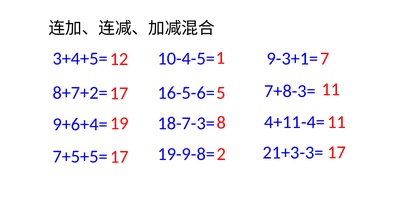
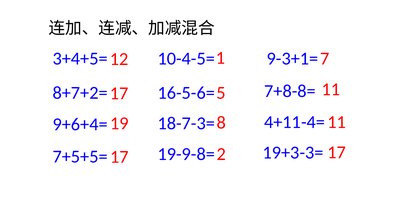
7+8-3=: 7+8-3= -> 7+8-8= (290, 91)
21+3-3=: 21+3-3= -> 19+3-3= (293, 153)
